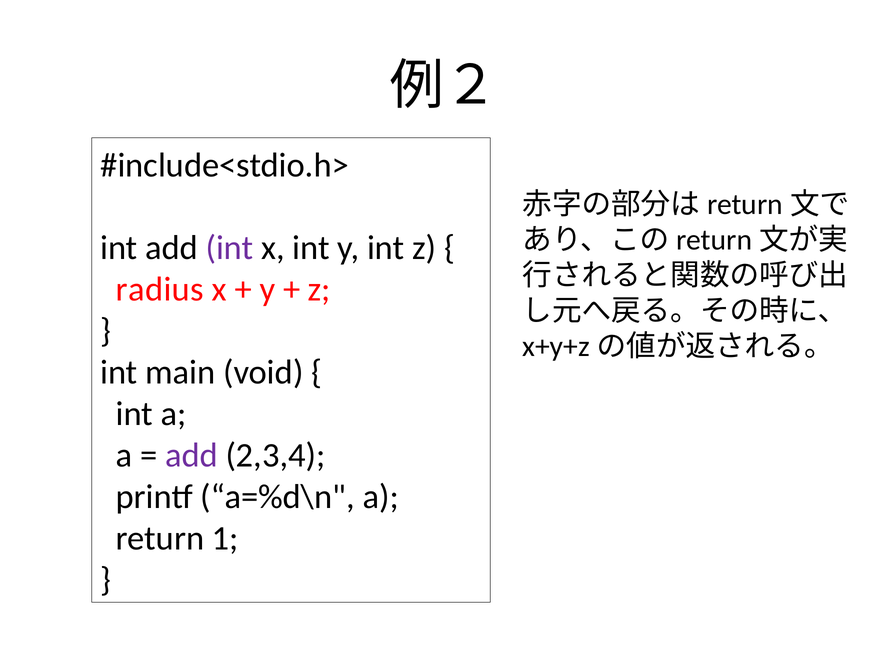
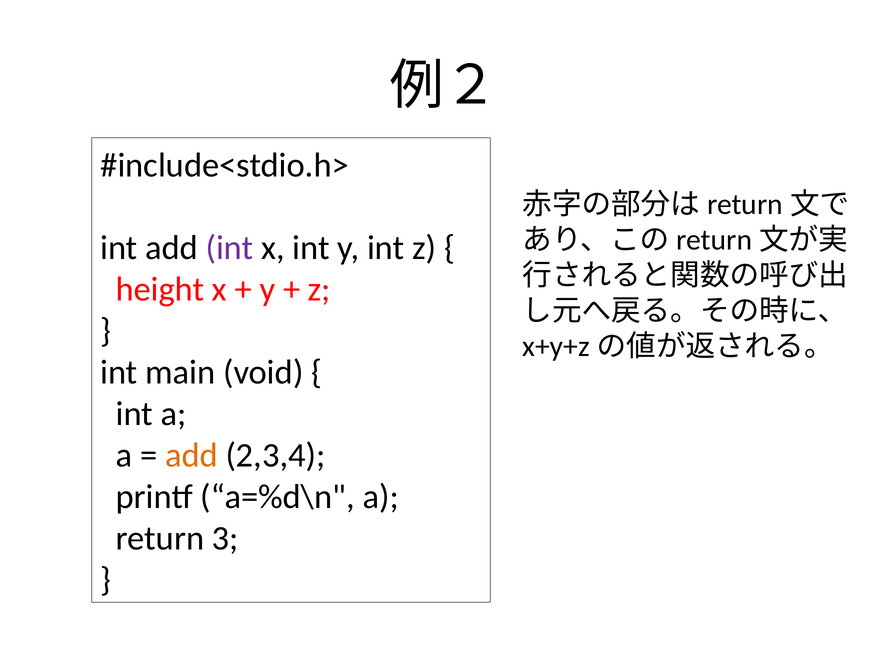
radius: radius -> height (160, 290)
add colour: purple -> orange (192, 455)
1: 1 -> 3 (225, 538)
